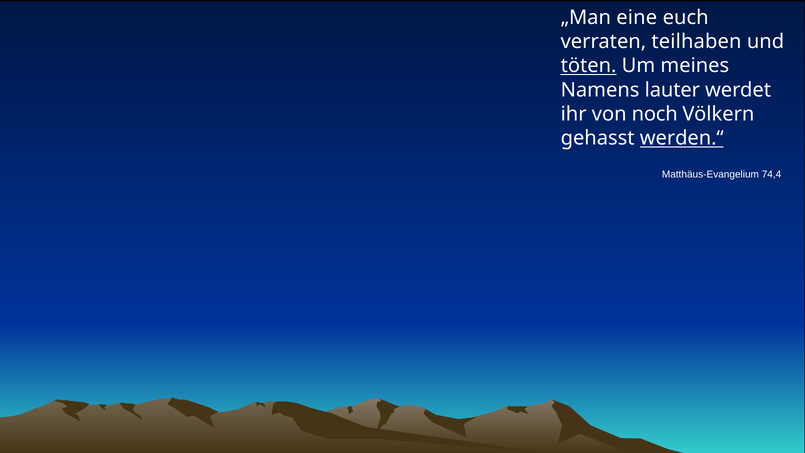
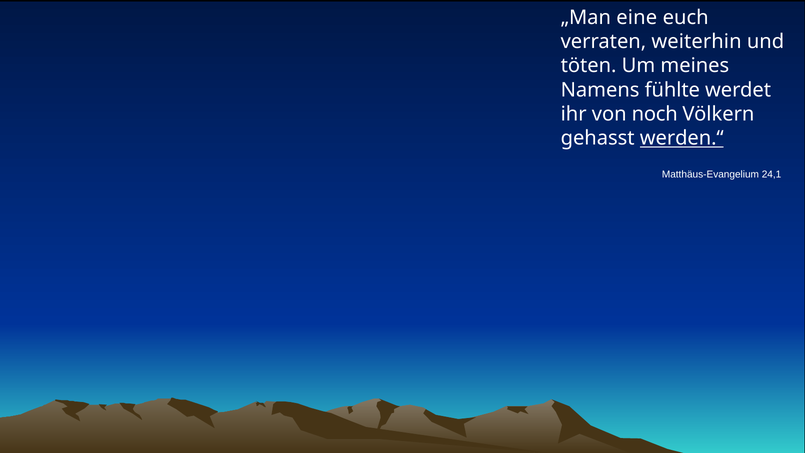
teilhaben: teilhaben -> weiterhin (696, 42)
töten underline: present -> none (589, 66)
lauter: lauter -> fühlte (672, 90)
74,4: 74,4 -> 24,1 (772, 174)
